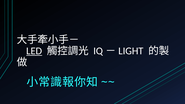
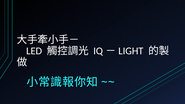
LED underline: present -> none (34, 51)
